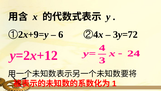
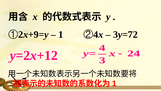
6: 6 -> 1 (61, 34)
